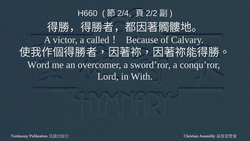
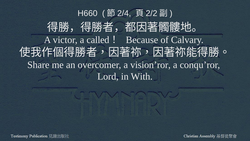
Word: Word -> Share (38, 65)
sword’ror: sword’ror -> vision’ror (150, 65)
